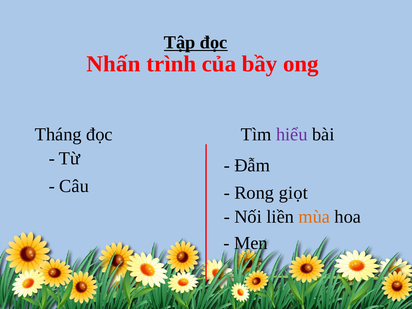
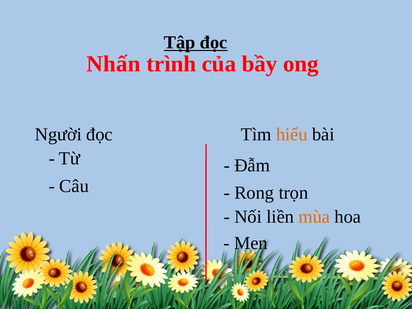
Tháng: Tháng -> Người (58, 134)
hiểu colour: purple -> orange (292, 134)
giọt: giọt -> trọn (293, 193)
